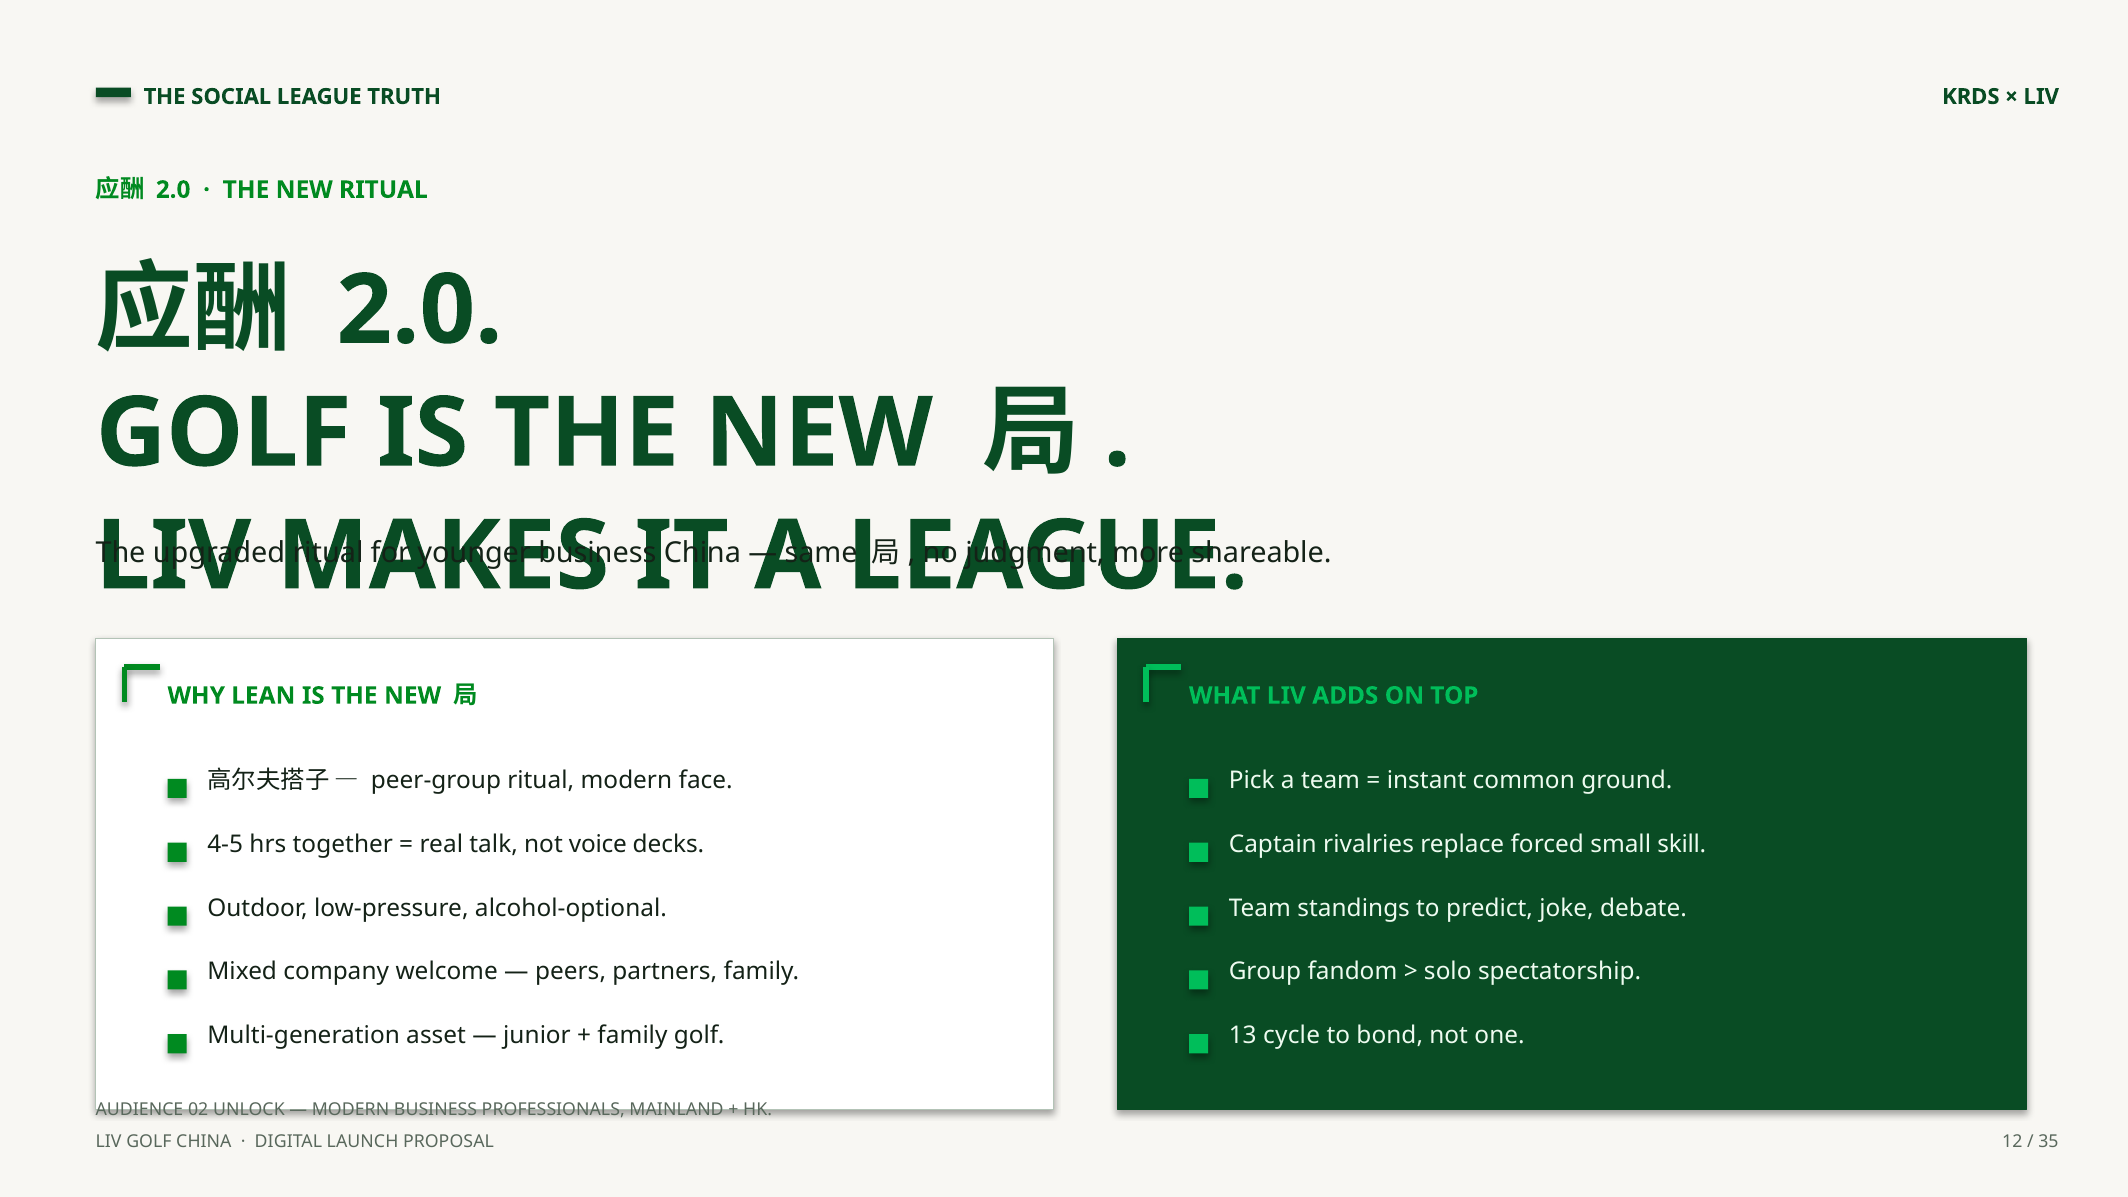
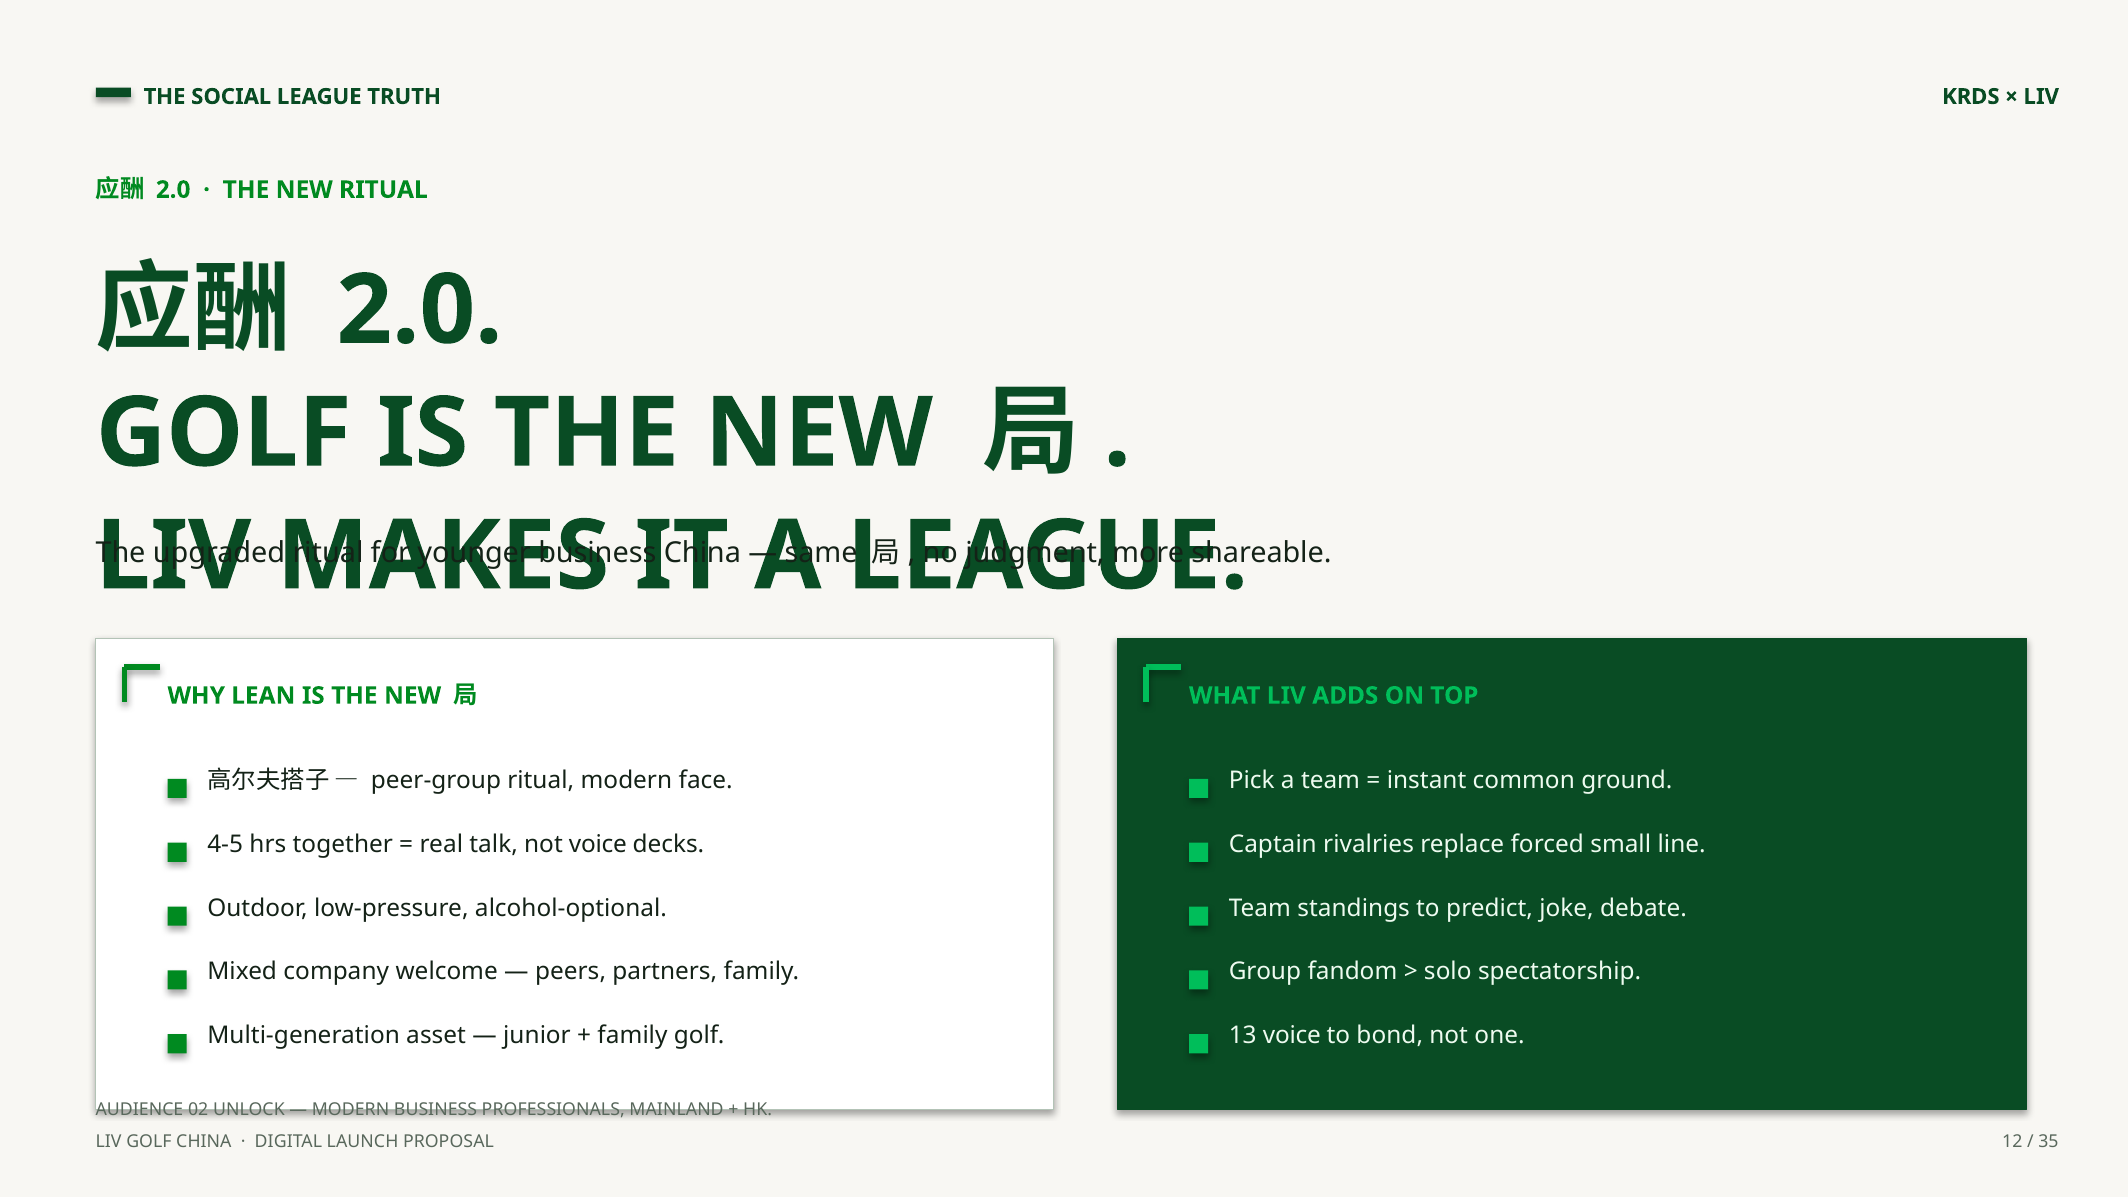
skill: skill -> line (1682, 844)
13 cycle: cycle -> voice (1292, 1036)
